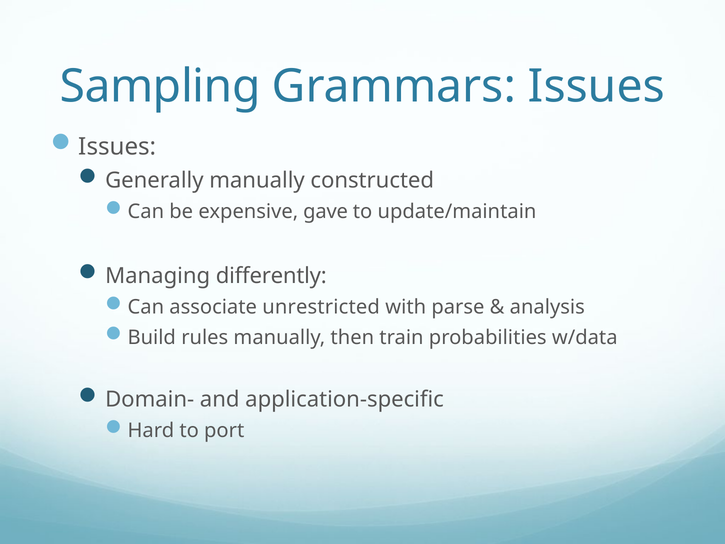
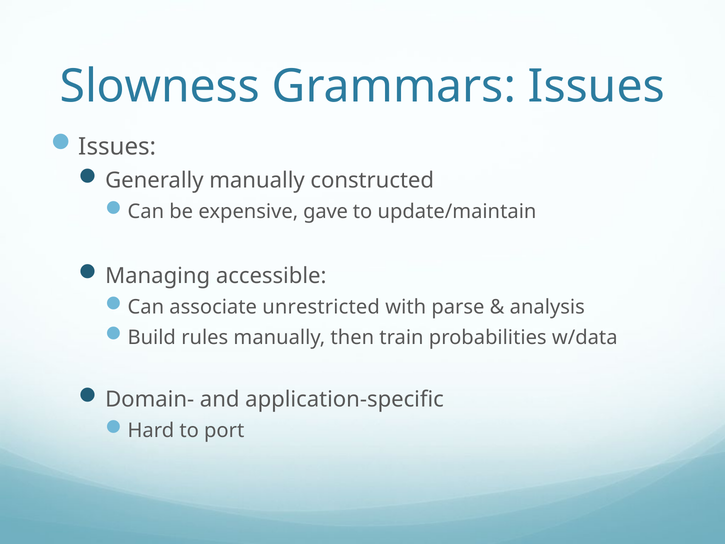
Sampling: Sampling -> Slowness (160, 86)
differently: differently -> accessible (271, 276)
